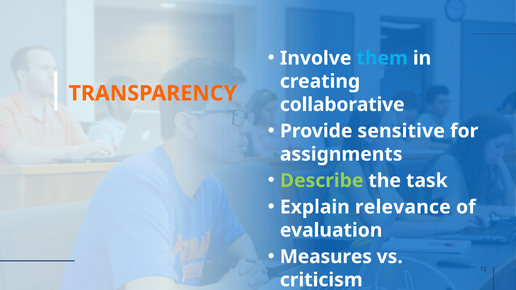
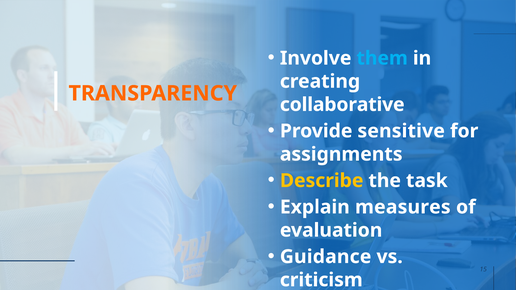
Describe colour: light green -> yellow (322, 181)
relevance: relevance -> measures (403, 207)
Measures: Measures -> Guidance (326, 257)
